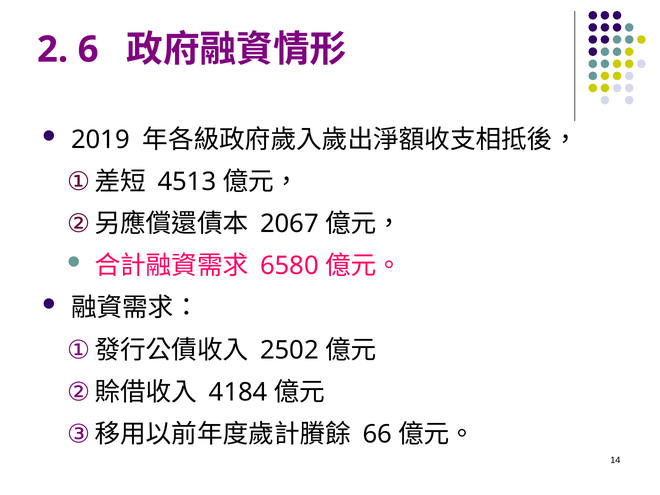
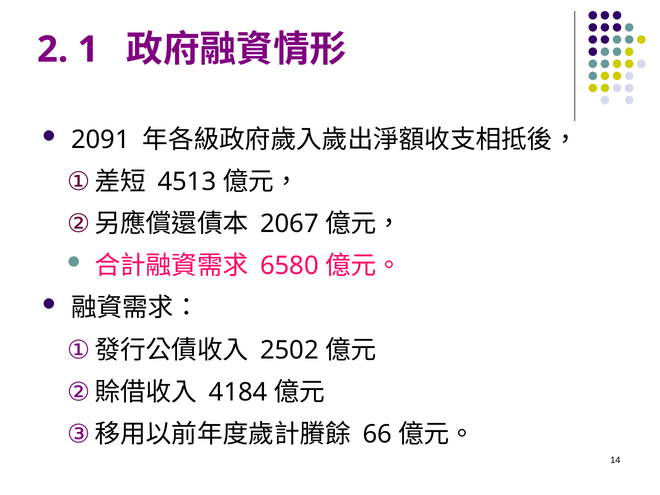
6: 6 -> 1 (88, 50)
2019: 2019 -> 2091 (100, 140)
